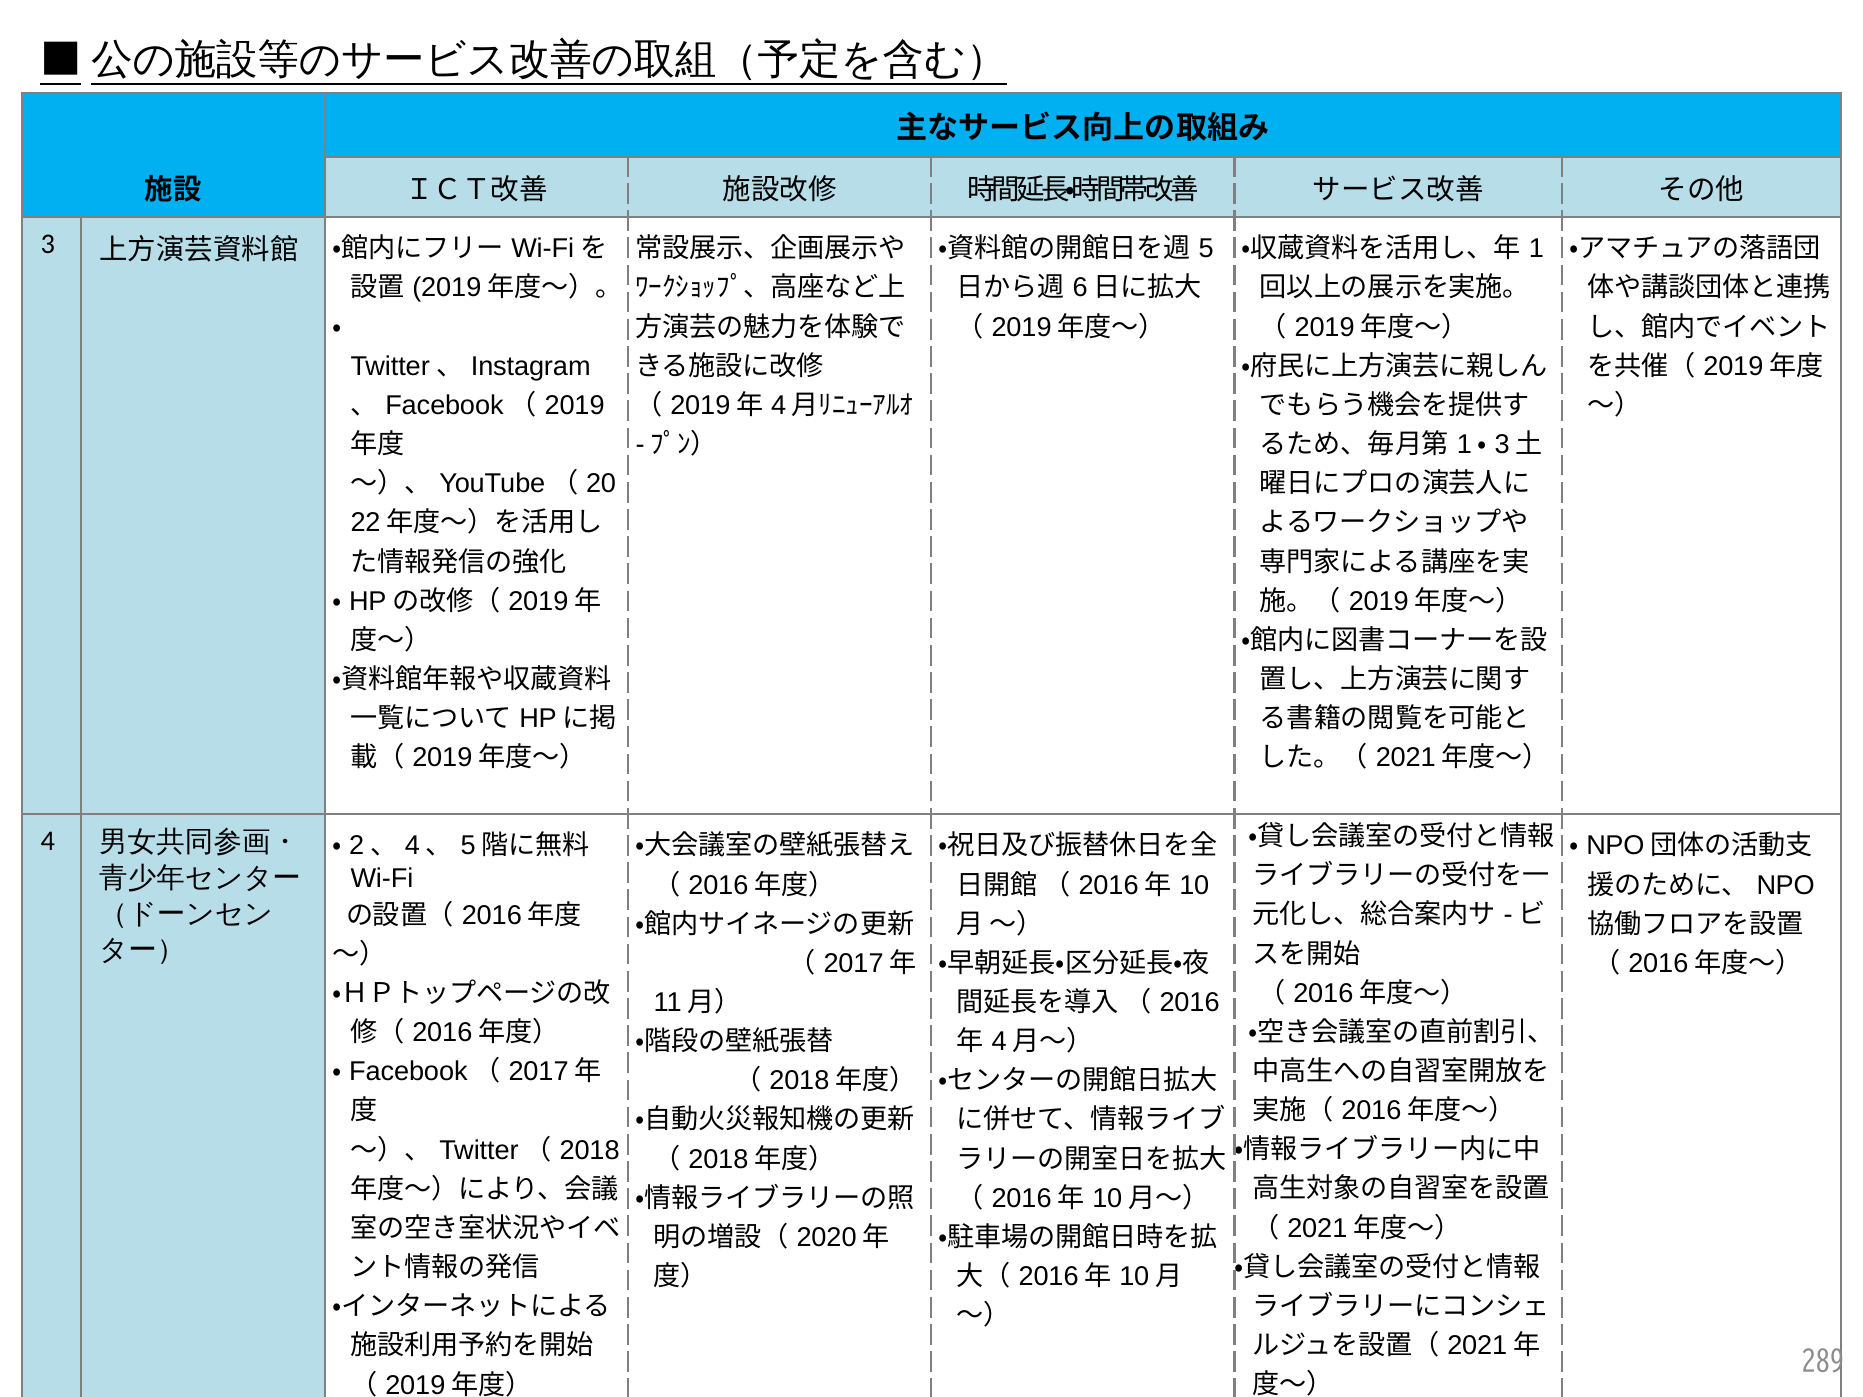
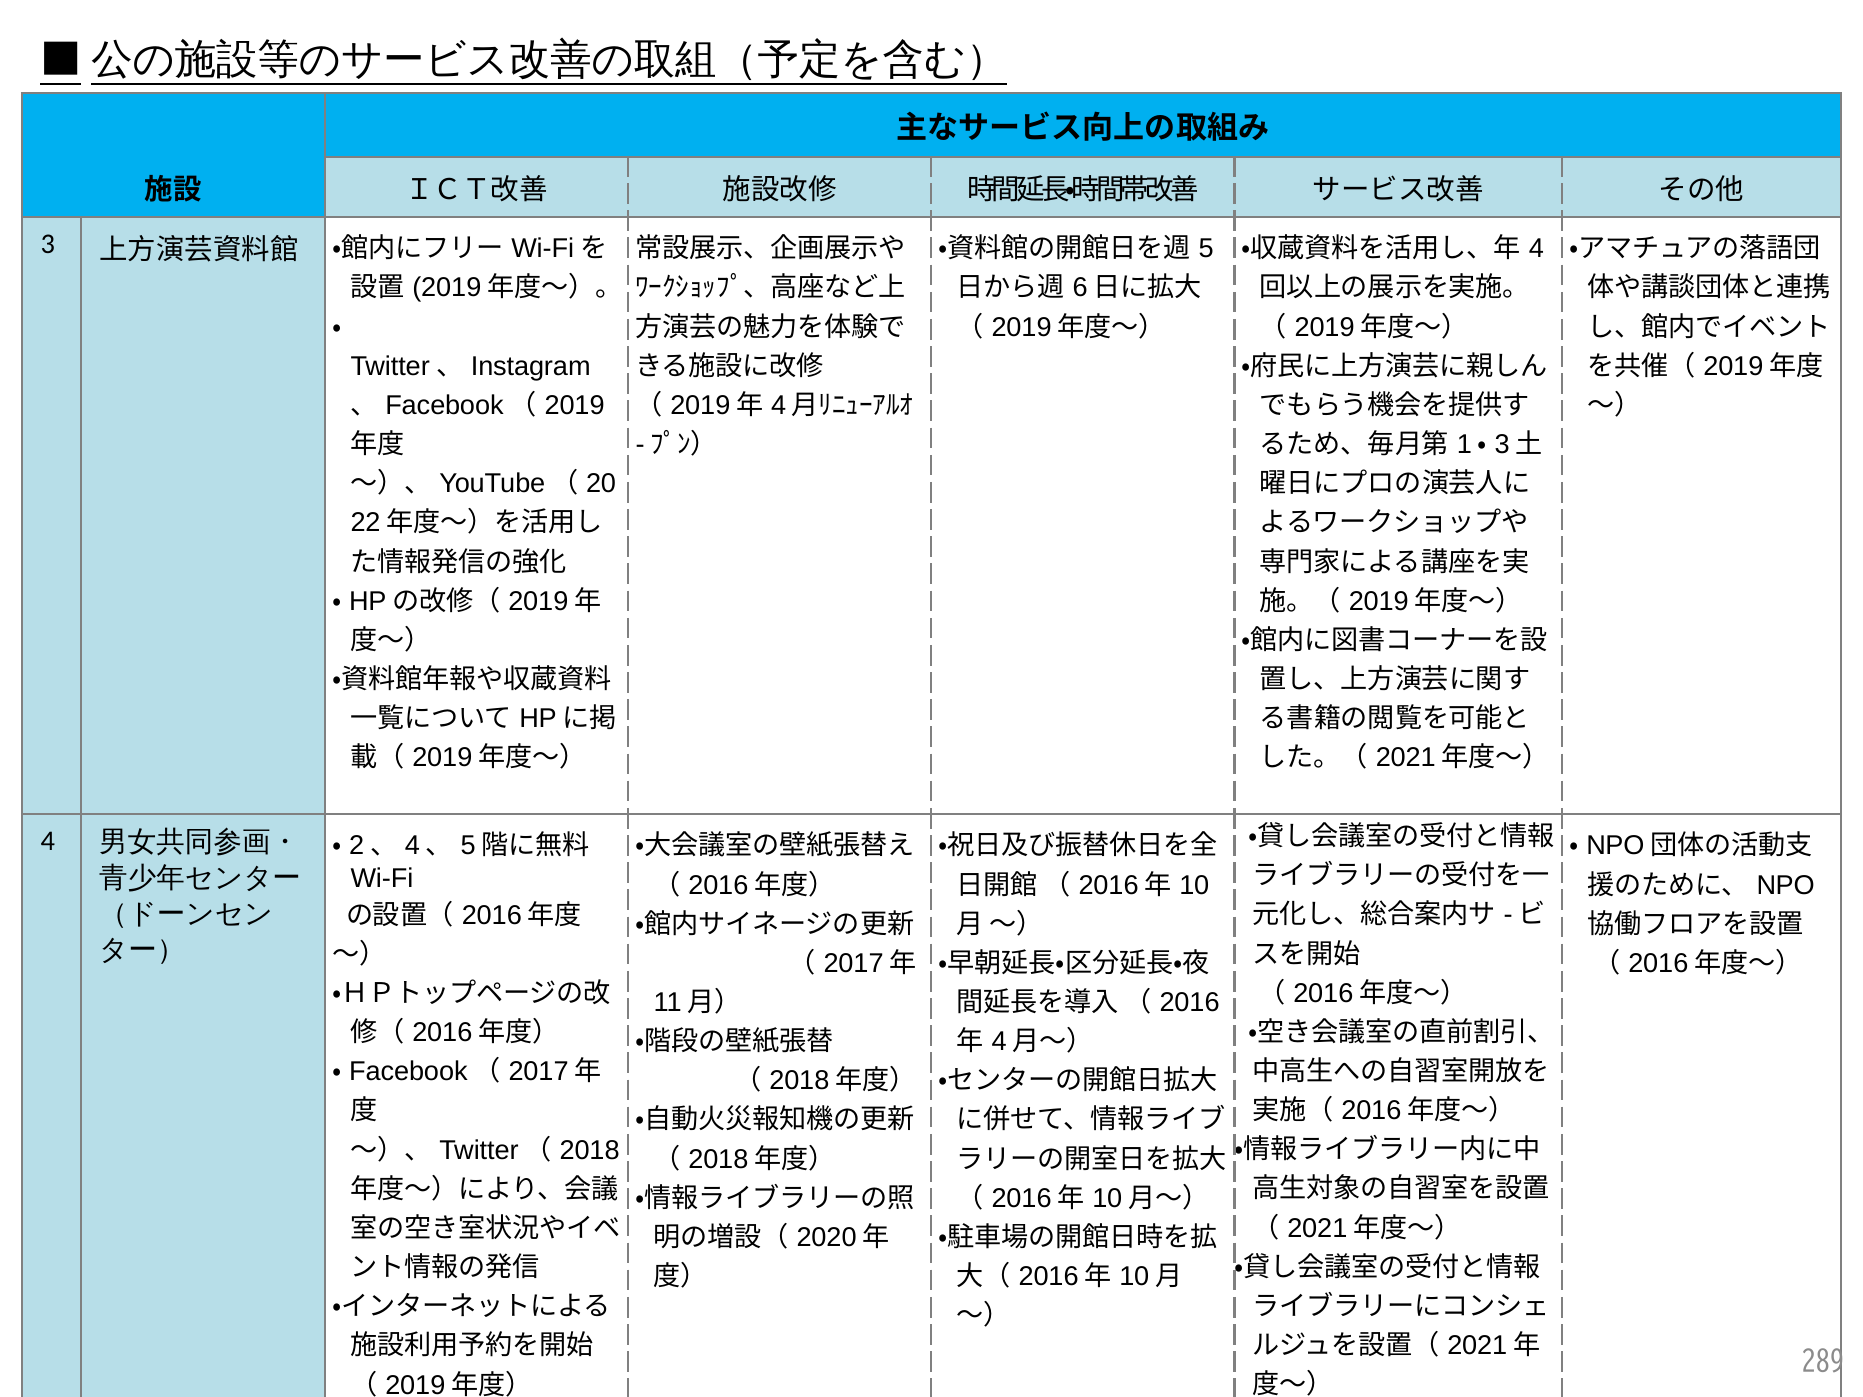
1: 1 -> 4 (1536, 249)
